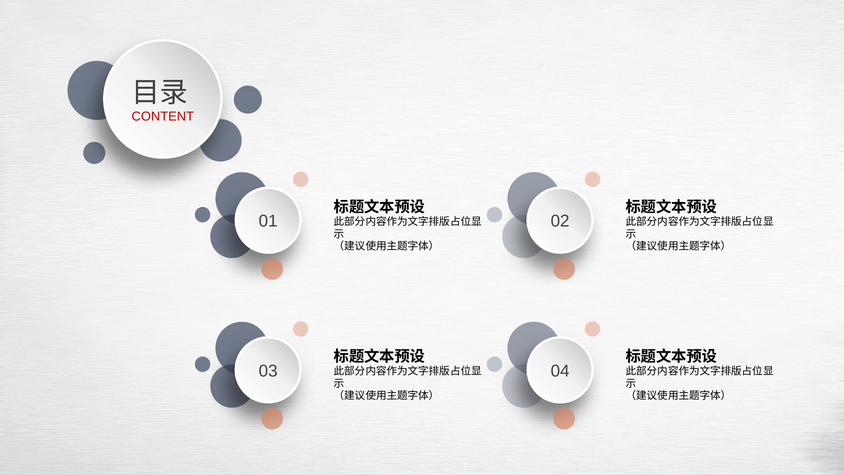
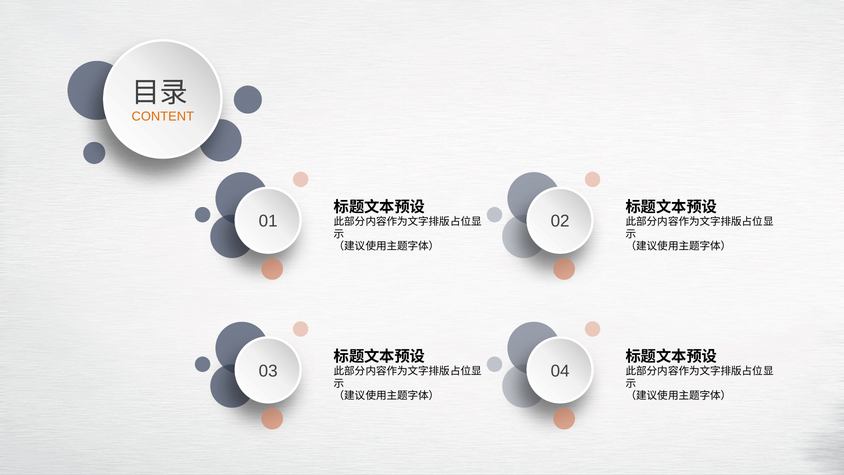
CONTENT colour: red -> orange (163, 117)
